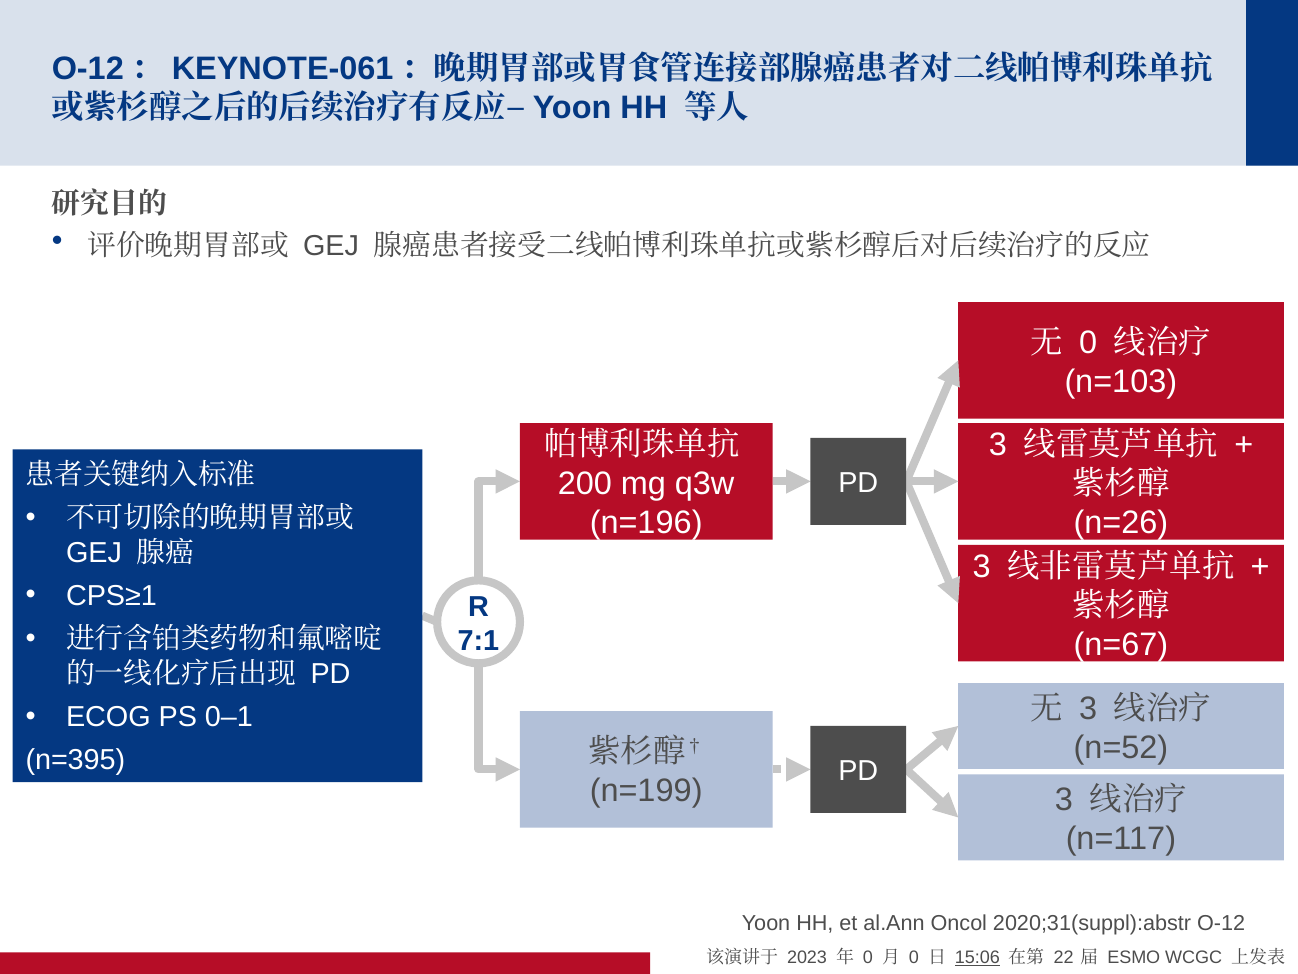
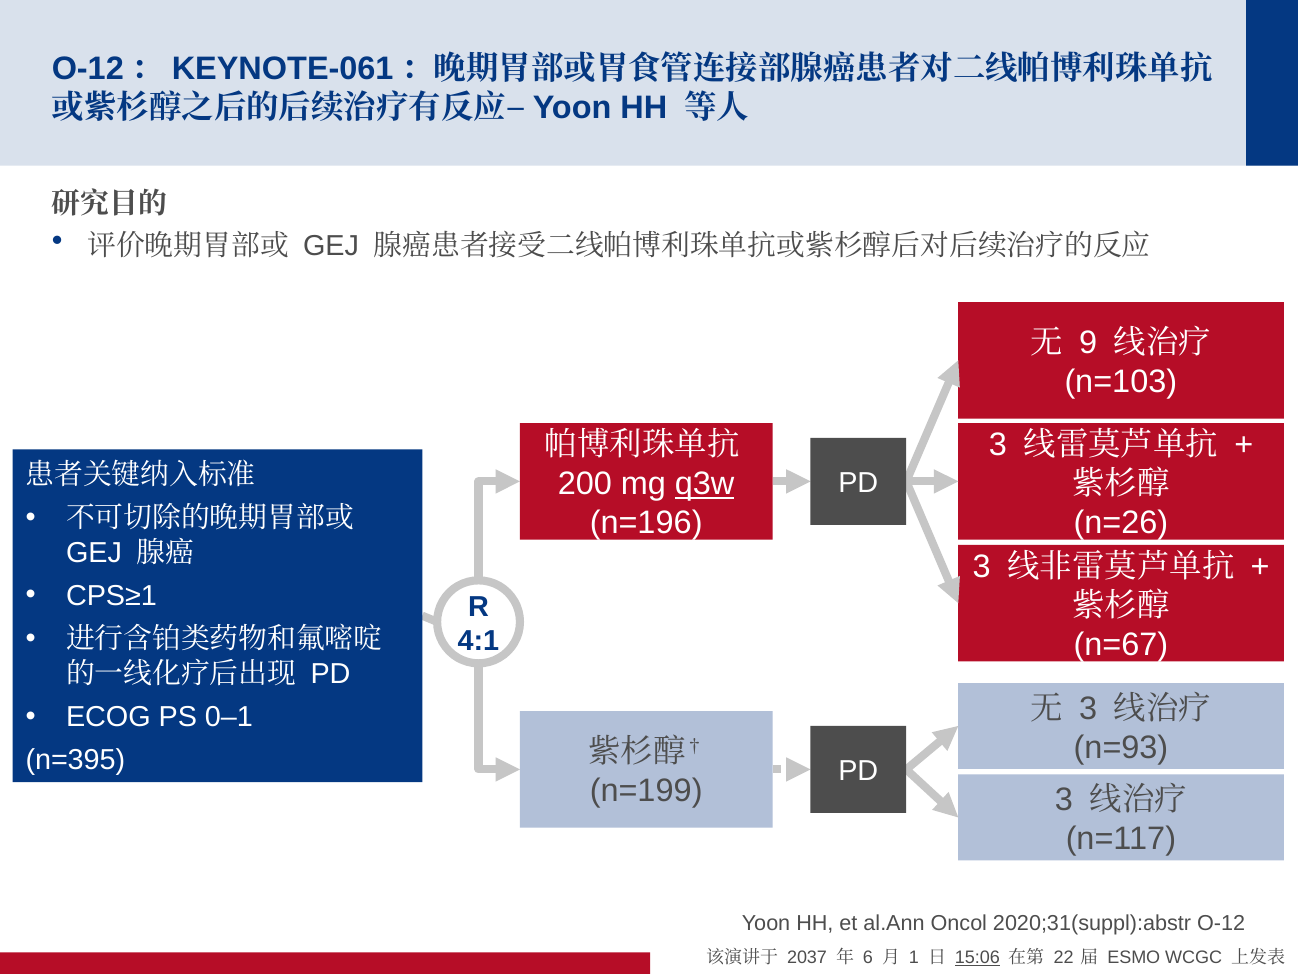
0: 0 -> 9 (1088, 343)
q3w underline: none -> present (705, 483)
7:1: 7:1 -> 4:1 (478, 641)
n=52: n=52 -> n=93 (1121, 747)
2023: 2023 -> 2037 (807, 957)
0: 0 -> 6 (868, 957)
0: 0 -> 1 (914, 957)
